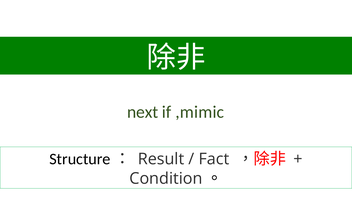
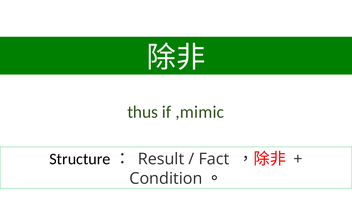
next: next -> thus (143, 112)
